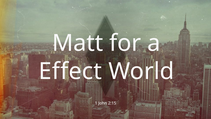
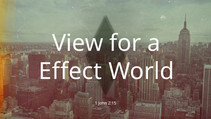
Matt: Matt -> View (78, 43)
